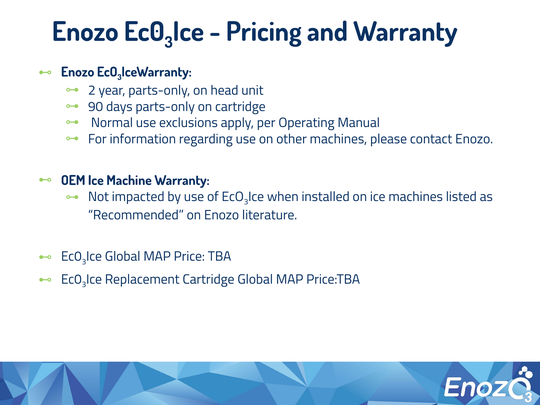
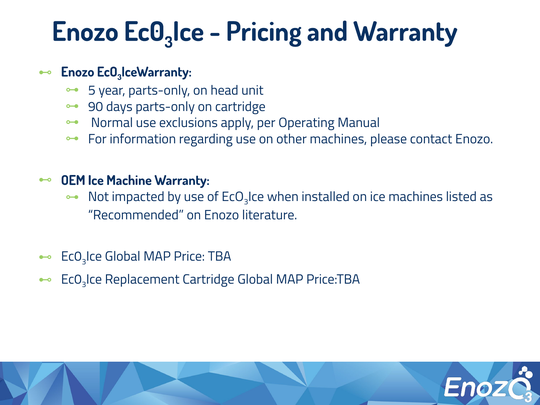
2: 2 -> 5 (92, 90)
